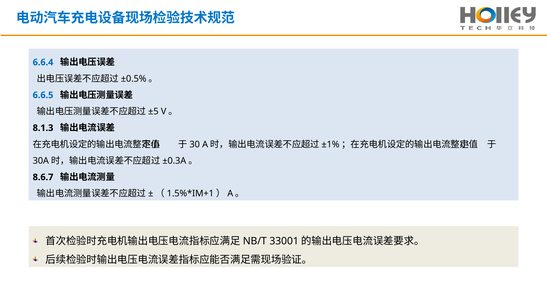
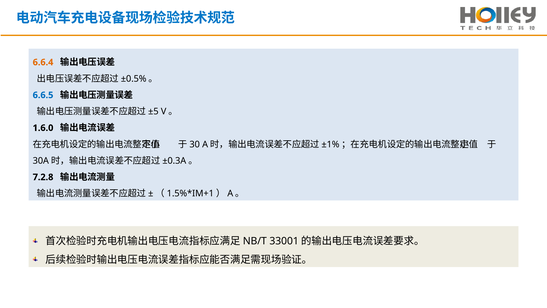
6.6.4 colour: blue -> orange (43, 62)
8.1.3: 8.1.3 -> 1.6.0 (43, 128)
8.6.7: 8.6.7 -> 7.2.8 (43, 177)
